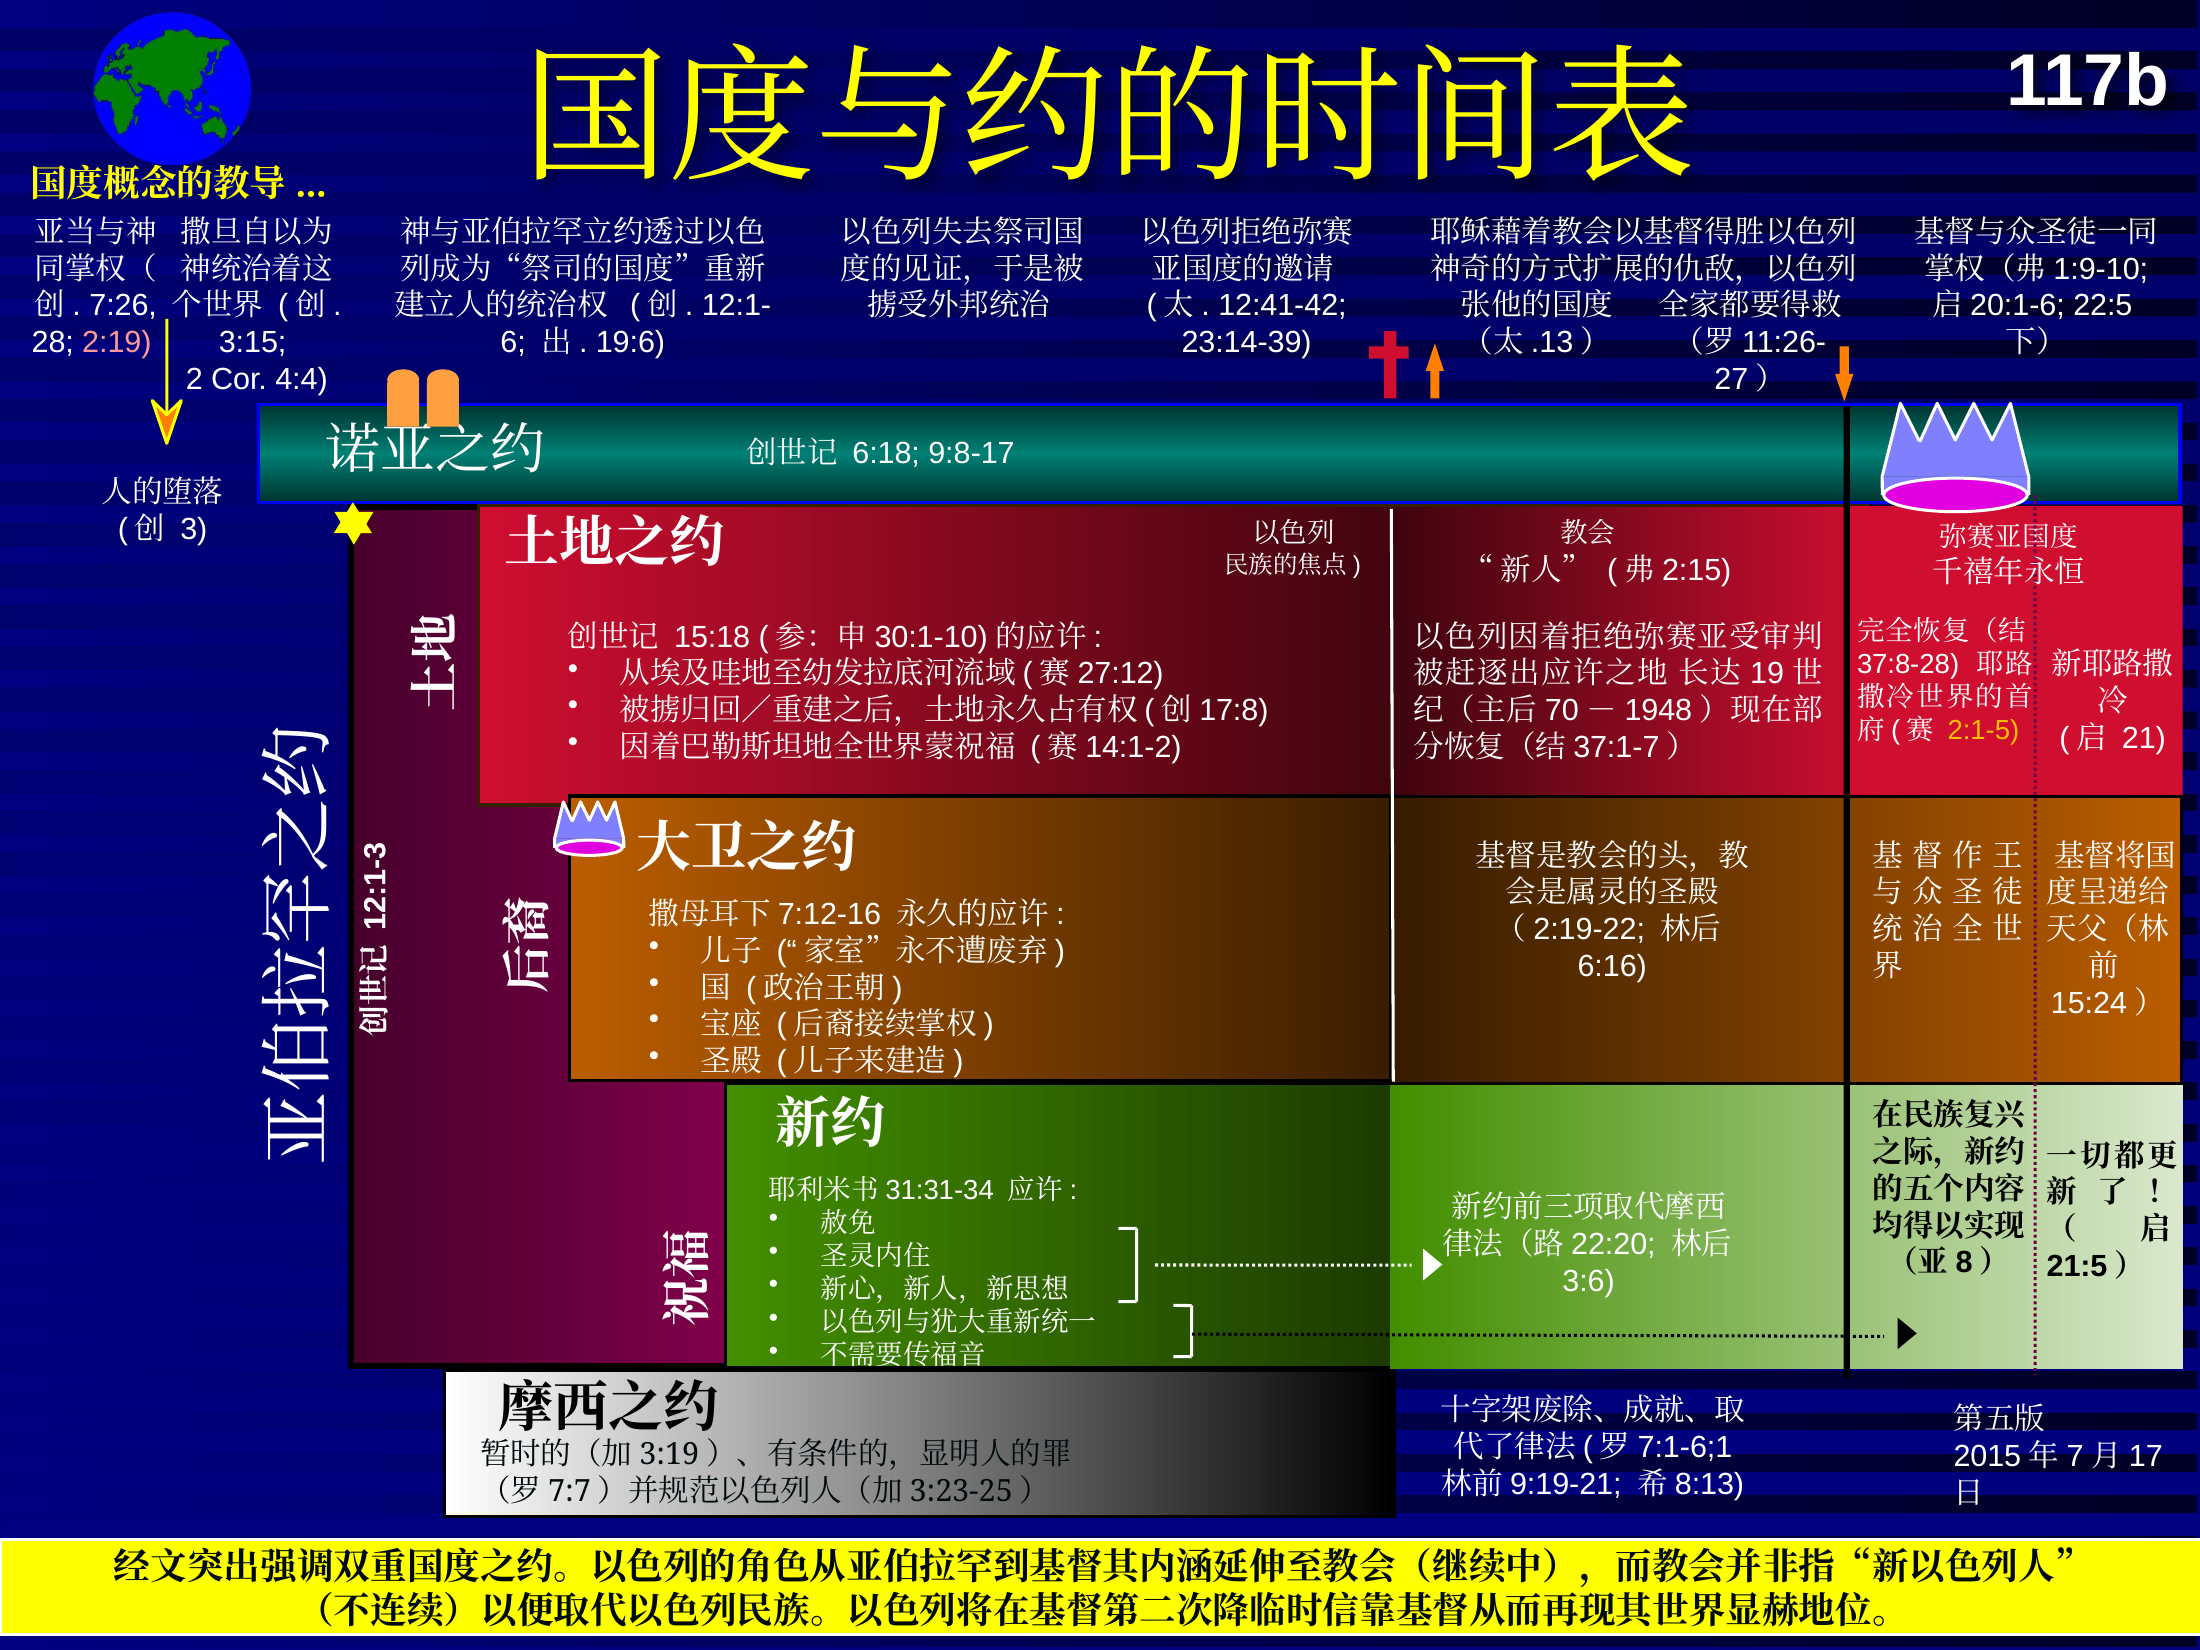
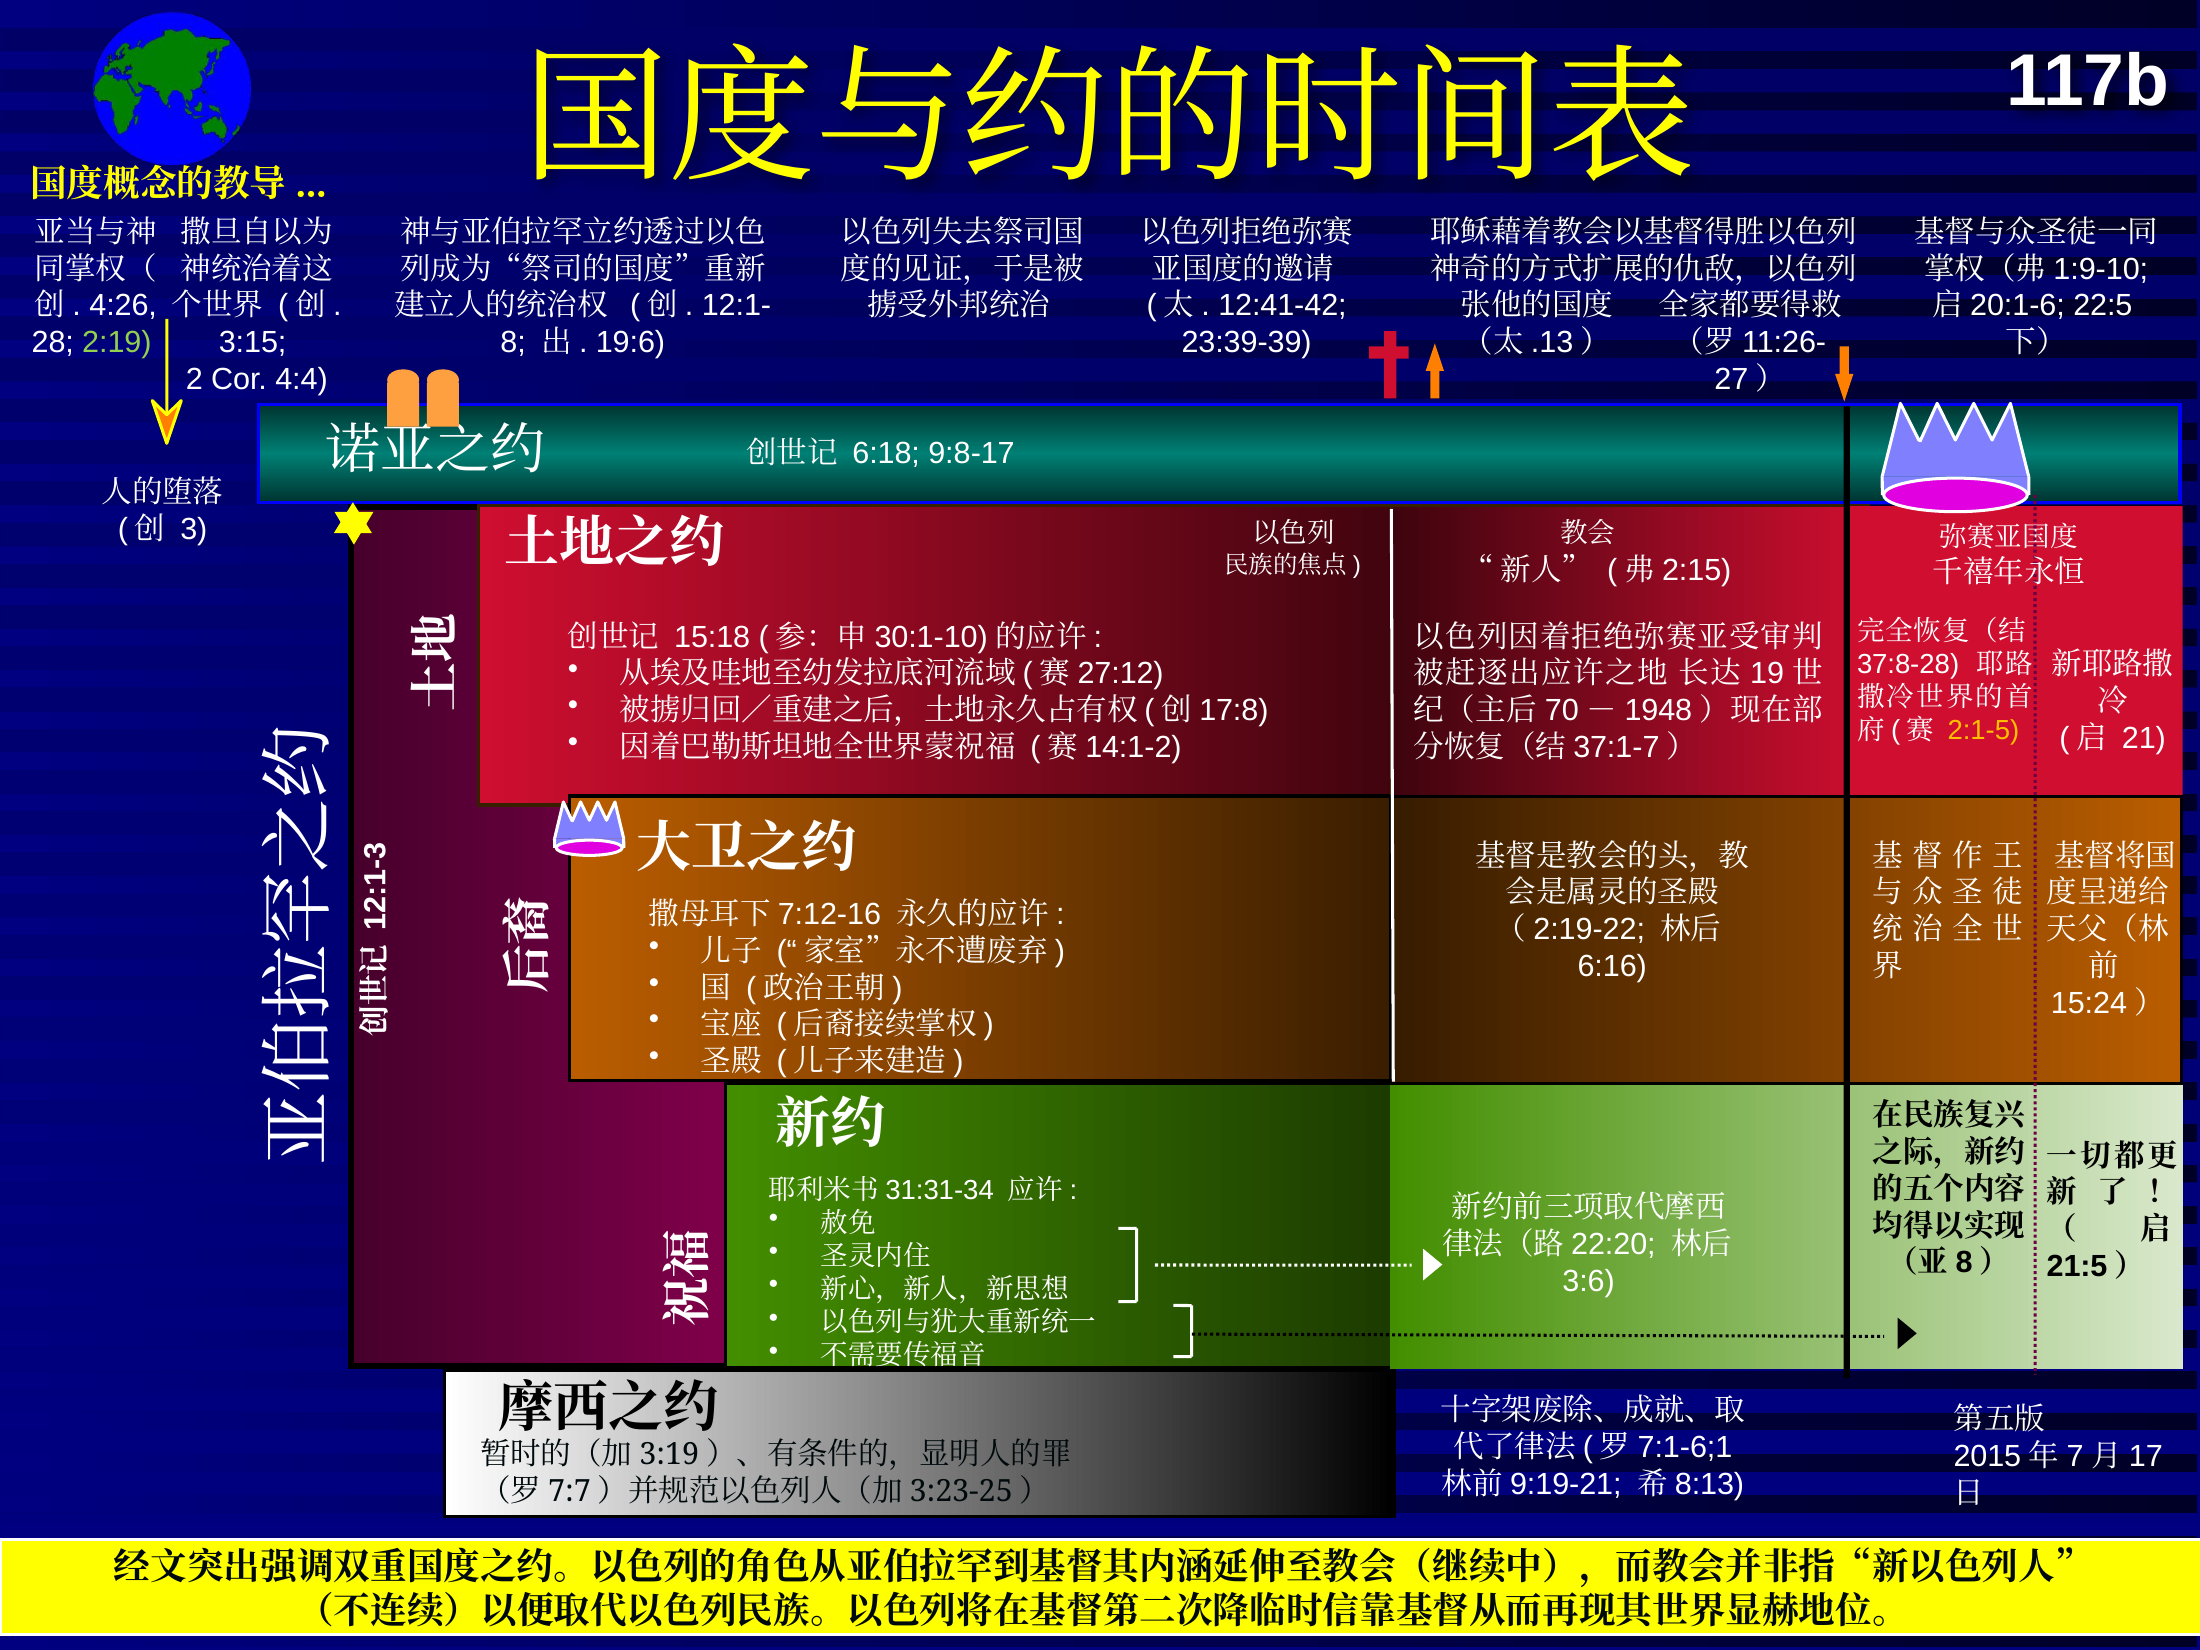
7:26: 7:26 -> 4:26 (123, 306)
2:19 colour: pink -> light green (117, 343)
6: 6 -> 8 (513, 343)
23:14-39: 23:14-39 -> 23:39-39 (1247, 343)
